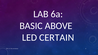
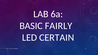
ABOVE: ABOVE -> FAIRLY (59, 26)
